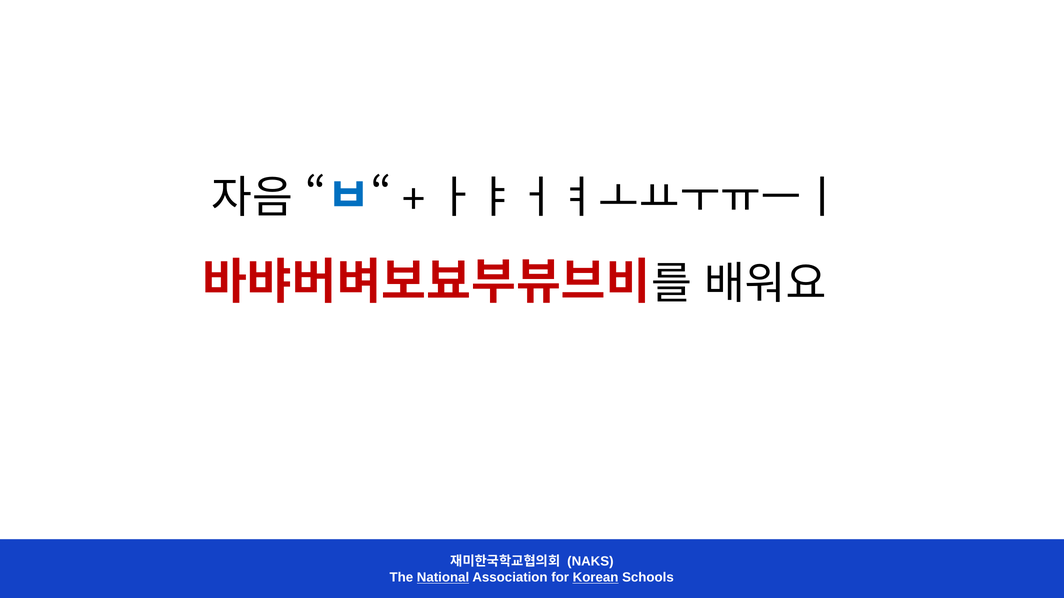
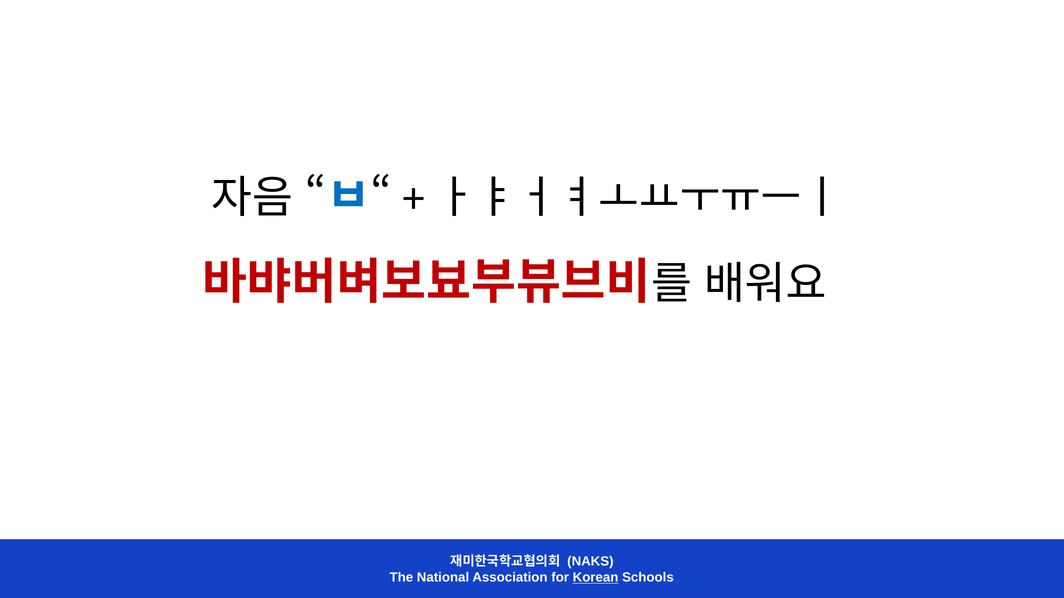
National underline: present -> none (443, 578)
